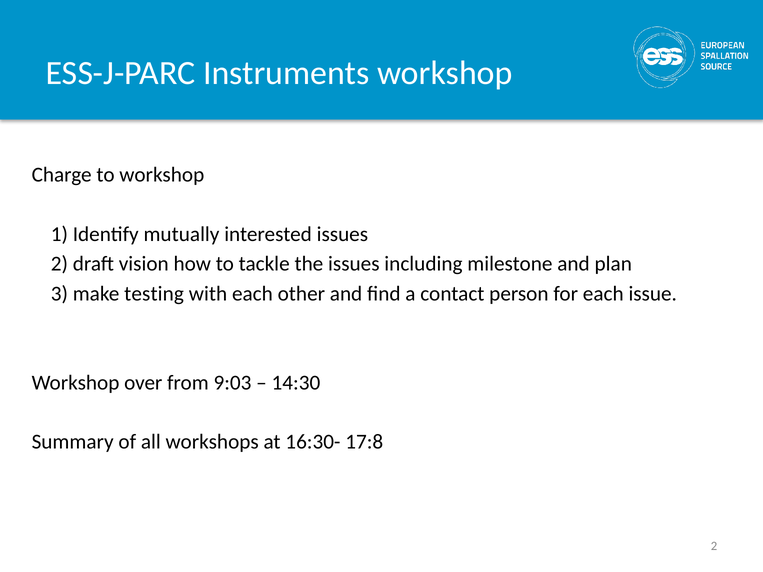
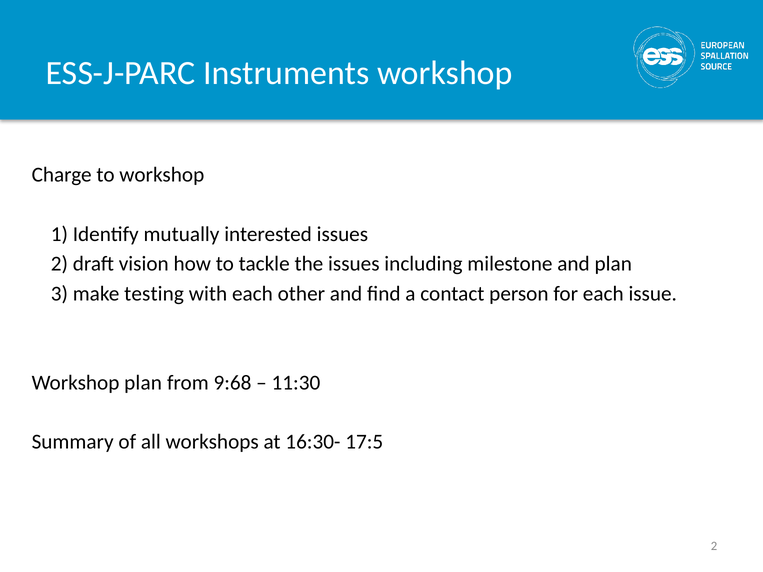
Workshop over: over -> plan (143, 383)
9:03: 9:03 -> 9:68 (232, 383)
14:30: 14:30 -> 11:30 (296, 383)
17:8: 17:8 -> 17:5 (364, 442)
